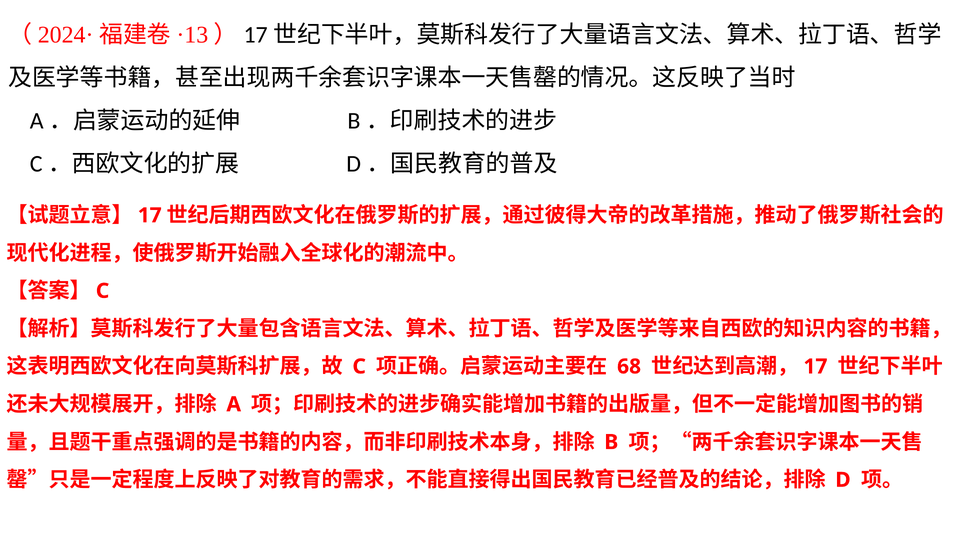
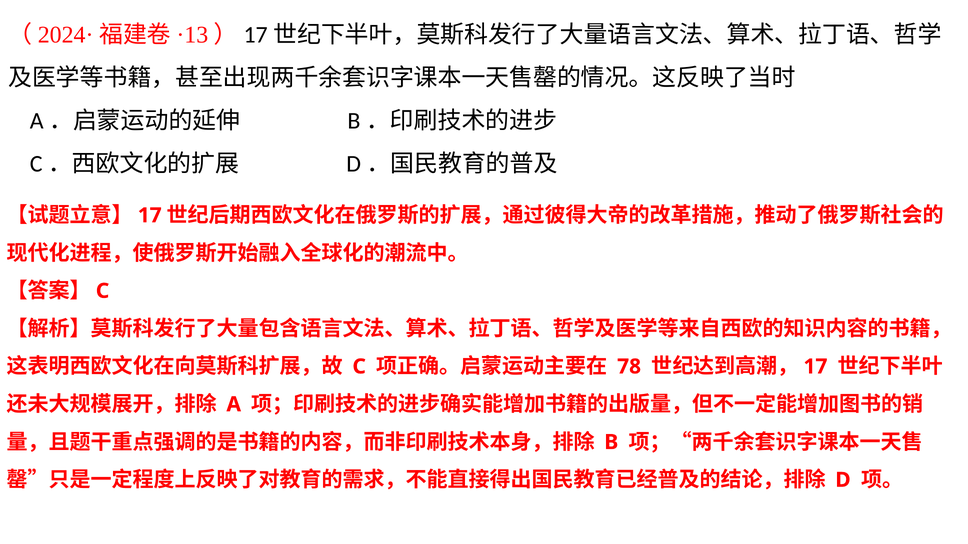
68: 68 -> 78 (629, 367)
